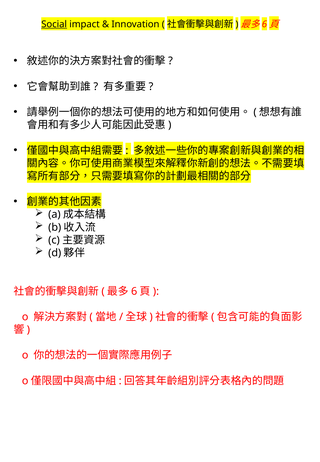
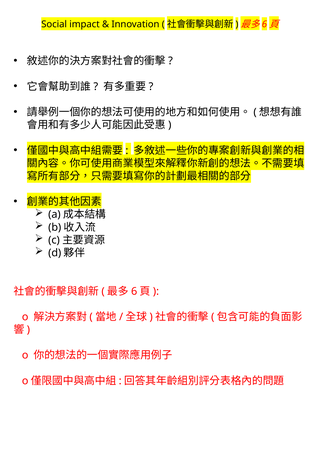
Social underline: present -> none (54, 24)
